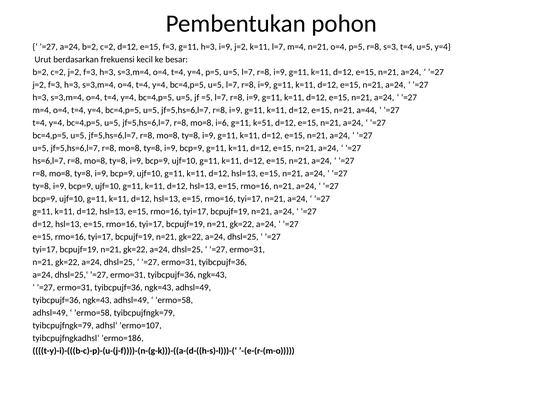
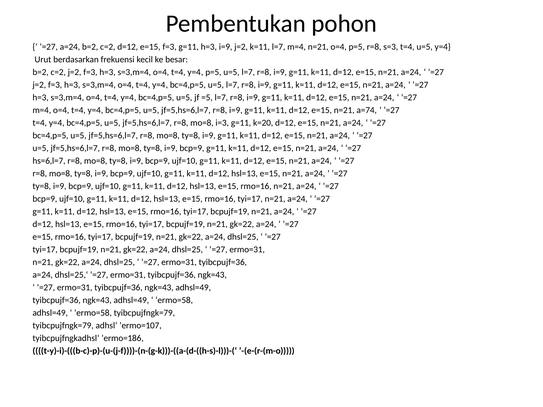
a=44: a=44 -> a=74 (367, 110)
i=6: i=6 -> i=3 (222, 123)
k=51: k=51 -> k=20 (263, 123)
